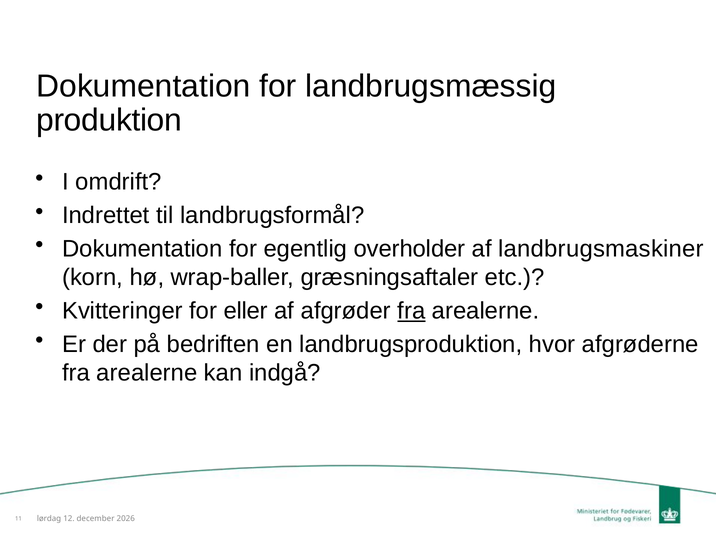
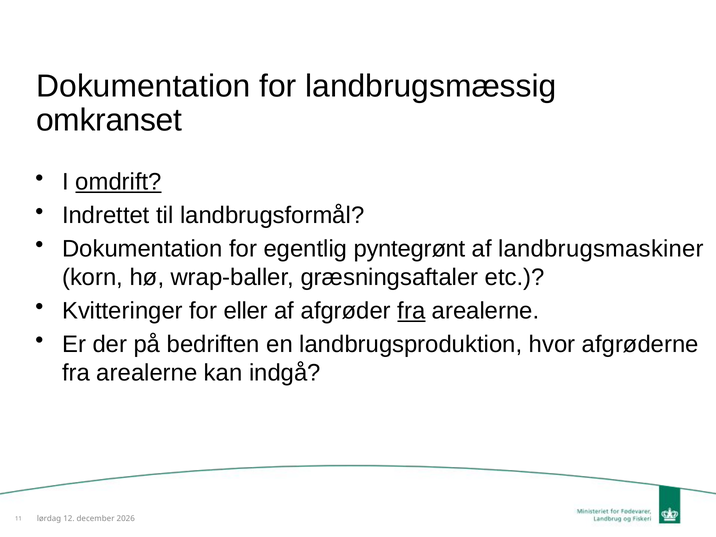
produktion: produktion -> omkranset (109, 120)
omdrift underline: none -> present (118, 182)
overholder: overholder -> pyntegrønt (410, 249)
